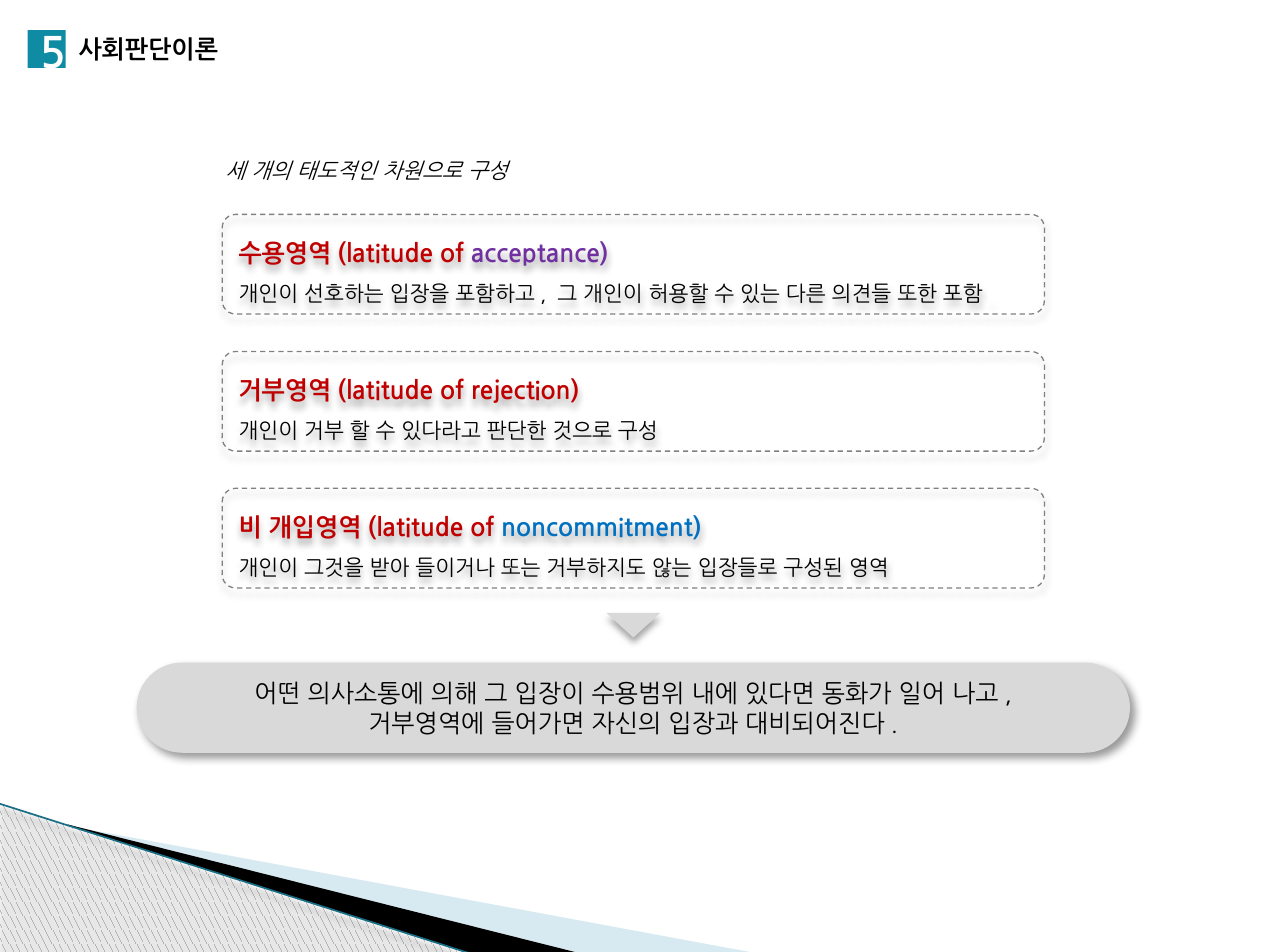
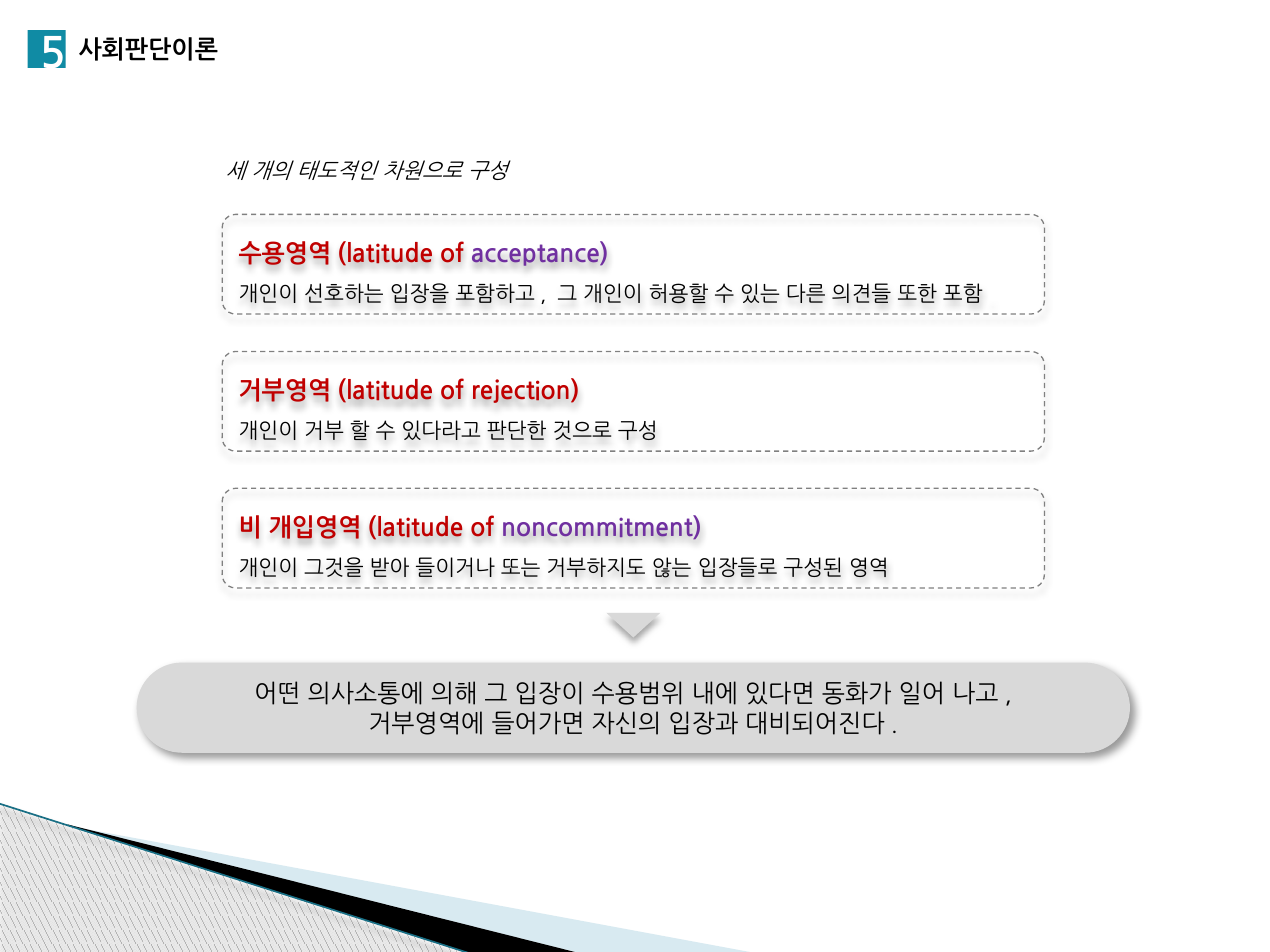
noncommitment colour: blue -> purple (602, 528)
